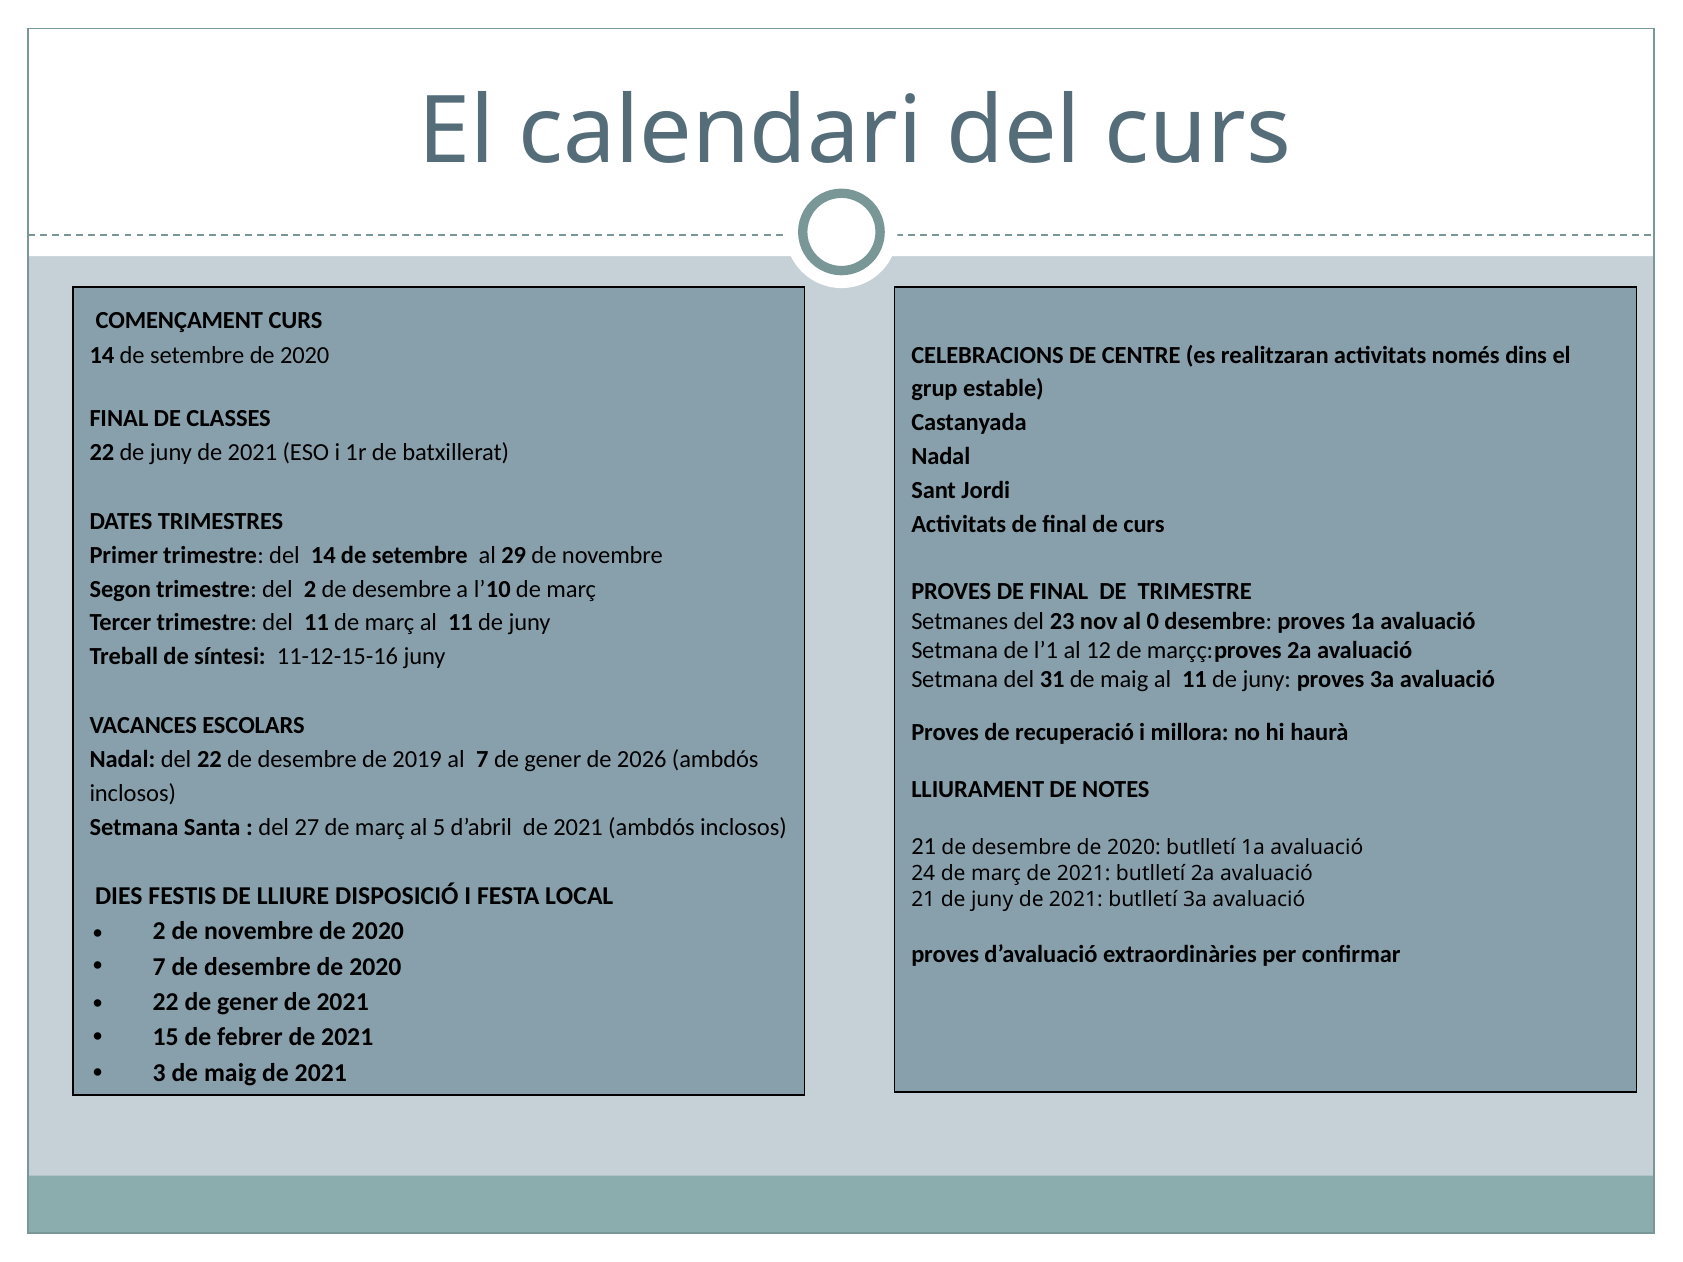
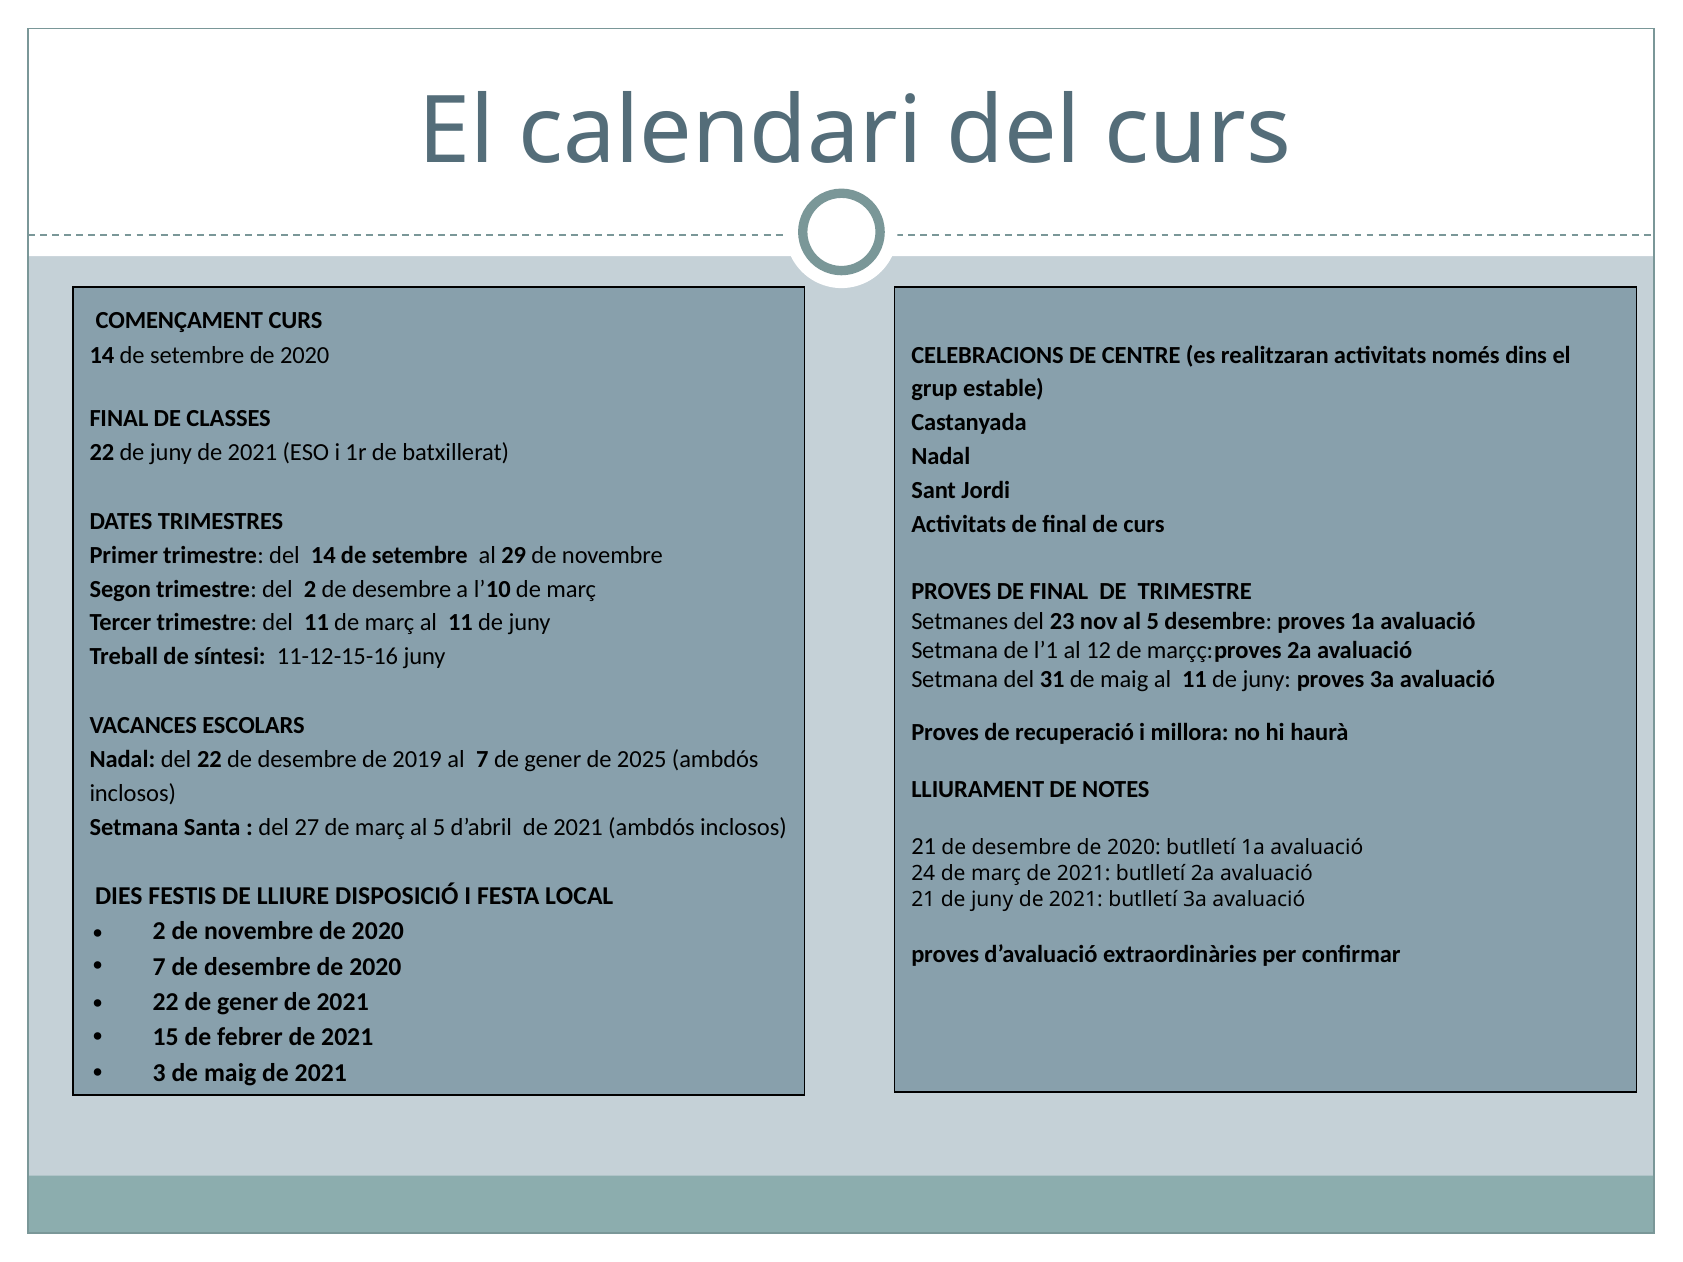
nov al 0: 0 -> 5 (1153, 621)
2026: 2026 -> 2025 (642, 760)
